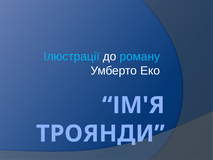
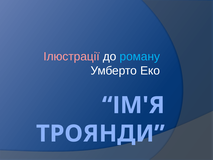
Ілюстрації colour: light blue -> pink (72, 56)
